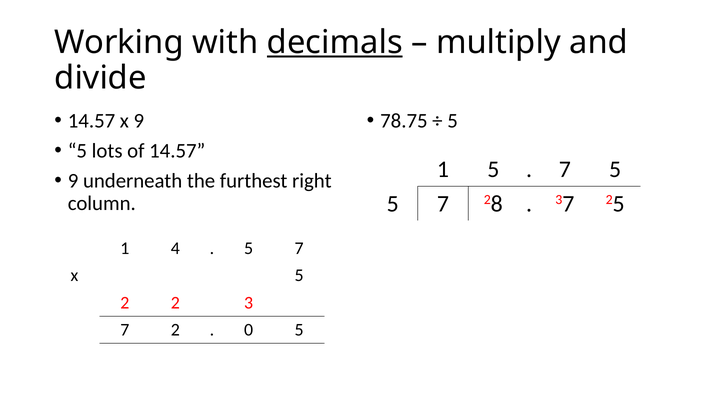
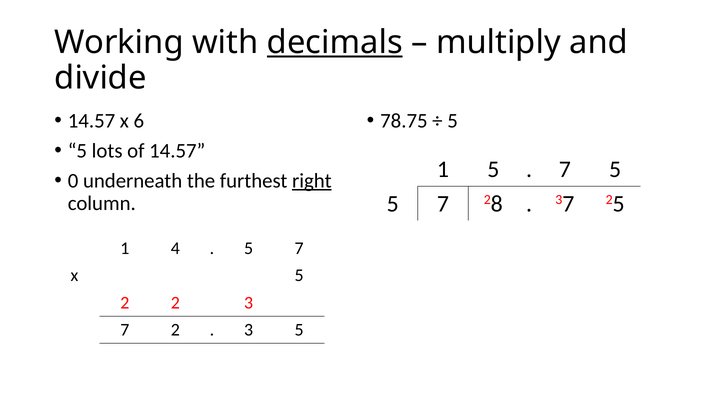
x 9: 9 -> 6 (139, 121)
9: 9 -> 0 (73, 181)
right underline: none -> present (312, 181)
0: 0 -> 3 (249, 330)
